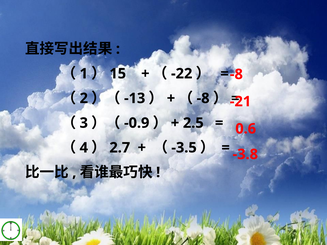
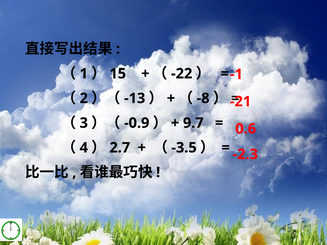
-8: -8 -> -1 (236, 74)
2.5: 2.5 -> 9.7 (193, 123)
-3.8: -3.8 -> -2.3 (245, 154)
